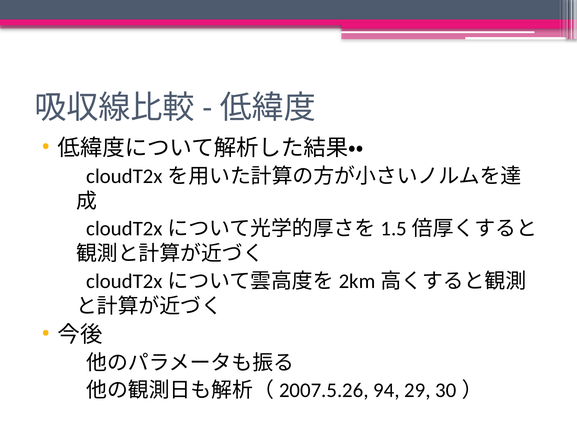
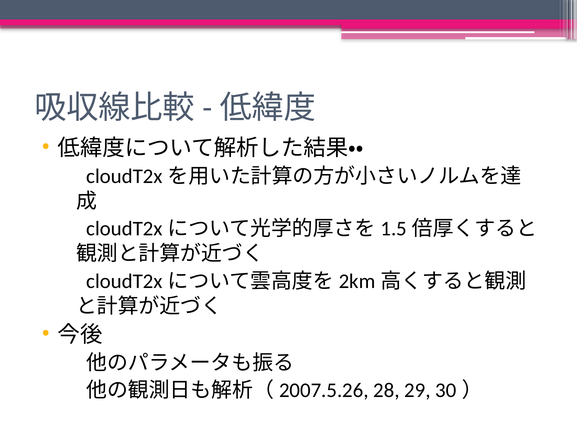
94: 94 -> 28 (386, 390)
